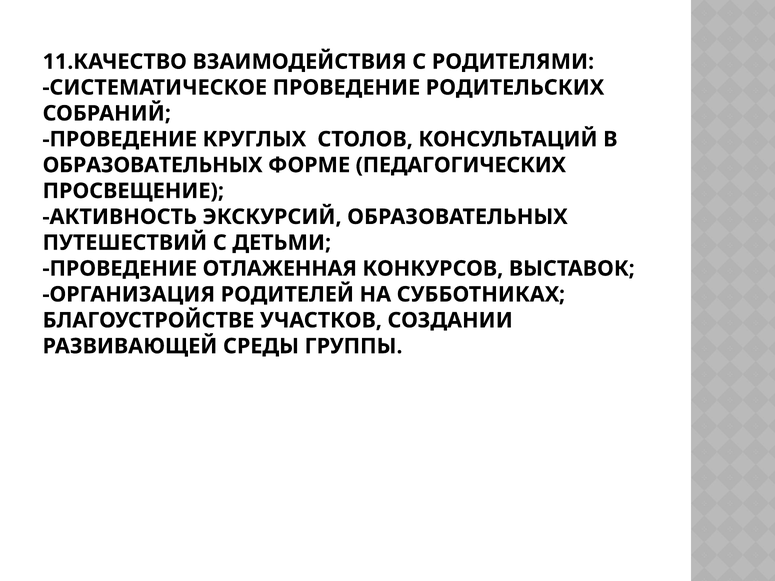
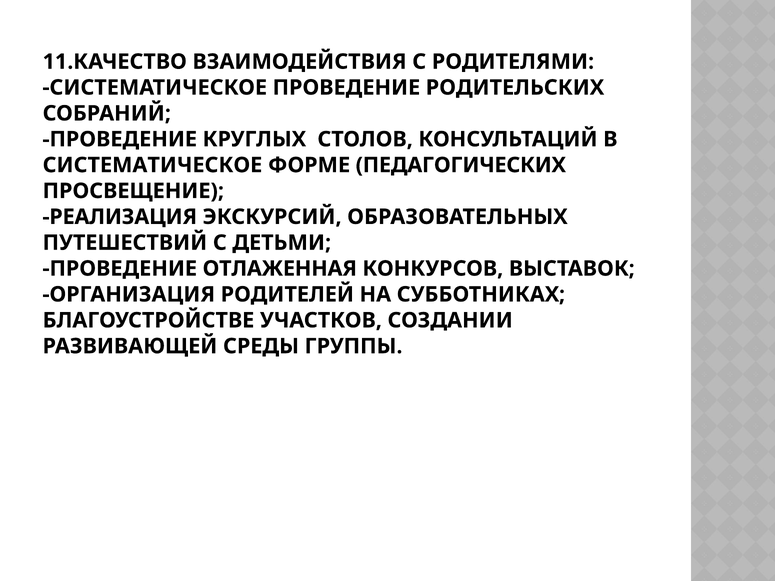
ОБРАЗОВАТЕЛЬНЫХ: ОБРАЗОВАТЕЛЬНЫХ -> СИСТЕМАТИЧЕСКОЕ (152, 165)
АКТИВНОСТЬ: АКТИВНОСТЬ -> РЕАЛИЗАЦИЯ (120, 217)
